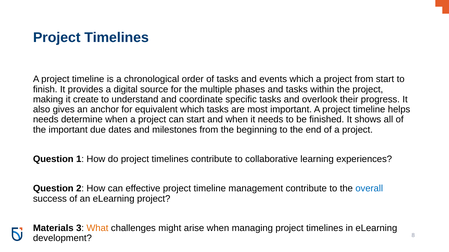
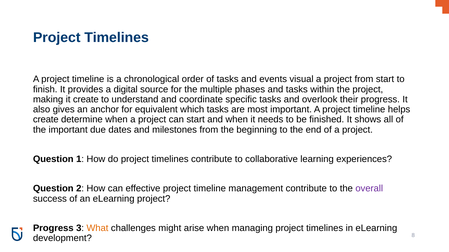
events which: which -> visual (302, 79)
needs: needs -> create (46, 120)
overall colour: blue -> purple (369, 189)
Materials: Materials -> Progress (53, 229)
